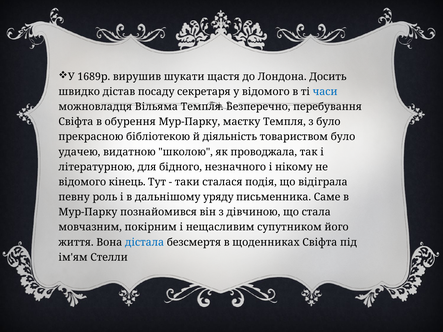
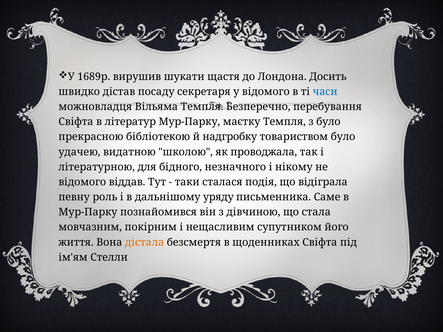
обурення: обурення -> літератур (130, 122)
діяльність: діяльність -> надгробку (230, 137)
кінець: кінець -> віддав (127, 182)
дістала colour: blue -> orange (145, 242)
